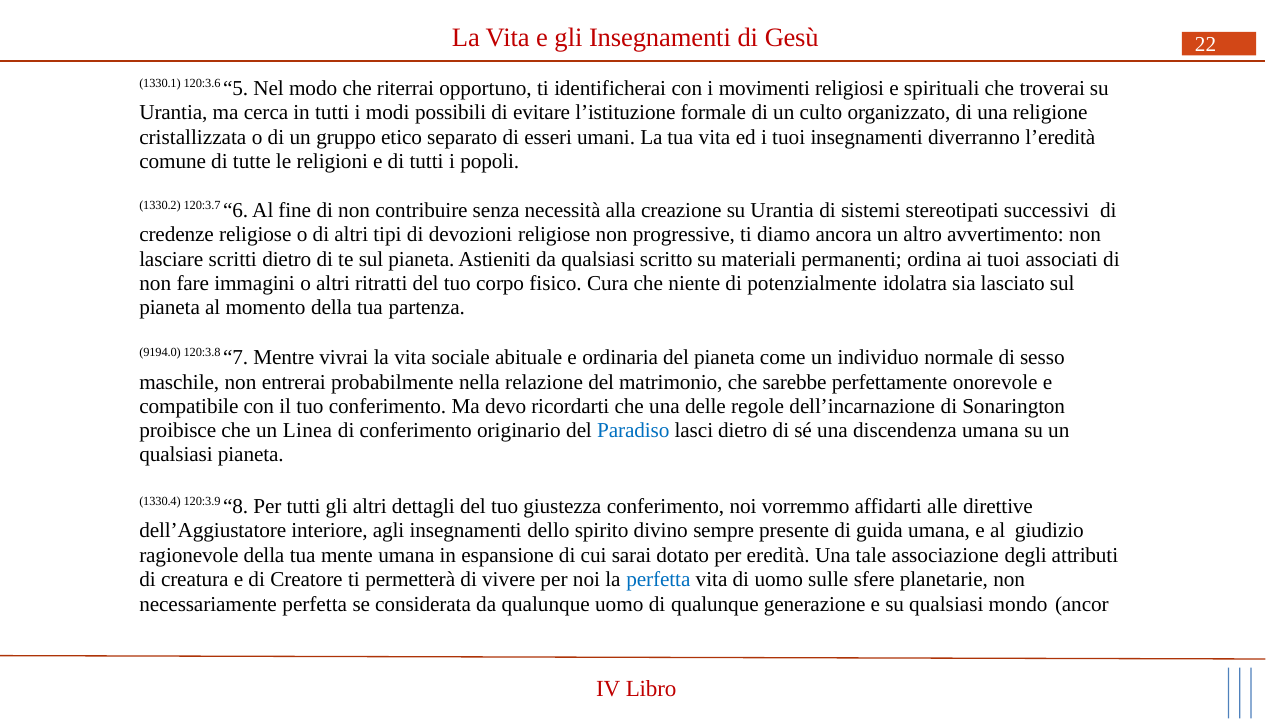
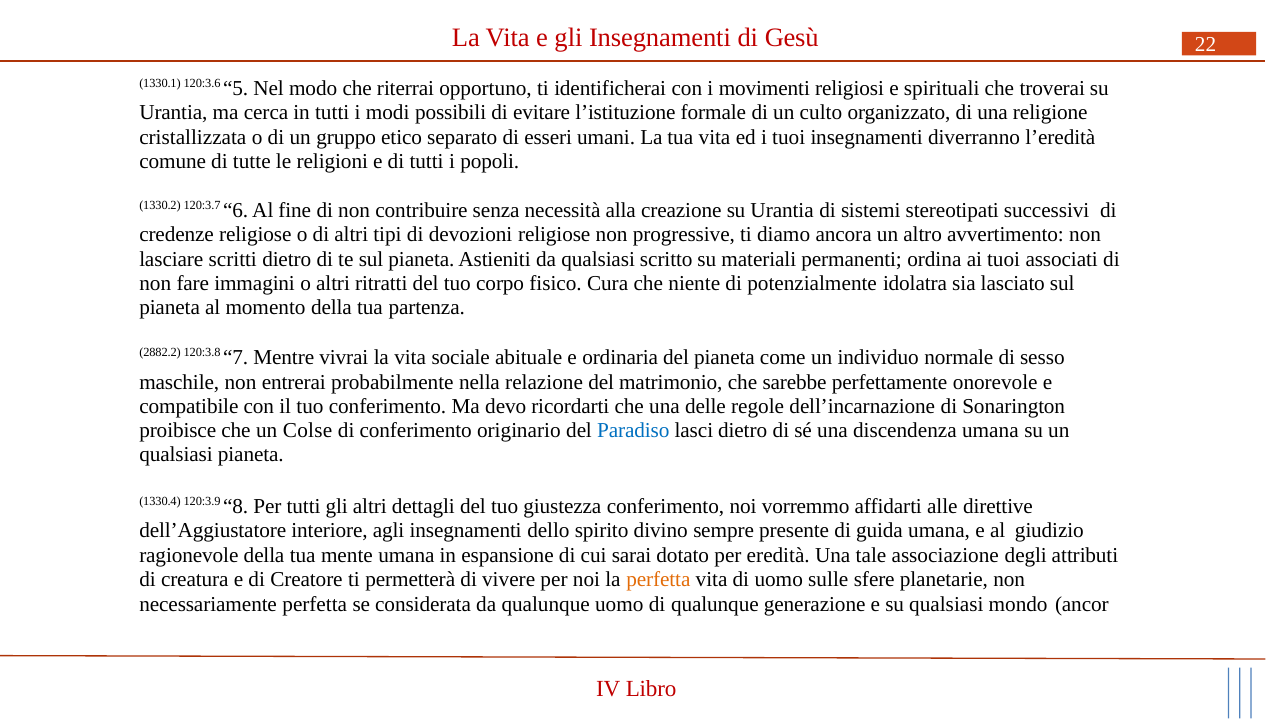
9194.0: 9194.0 -> 2882.2 (160, 352)
Linea: Linea -> Colse (308, 430)
perfetta colour: blue -> orange (658, 580)
